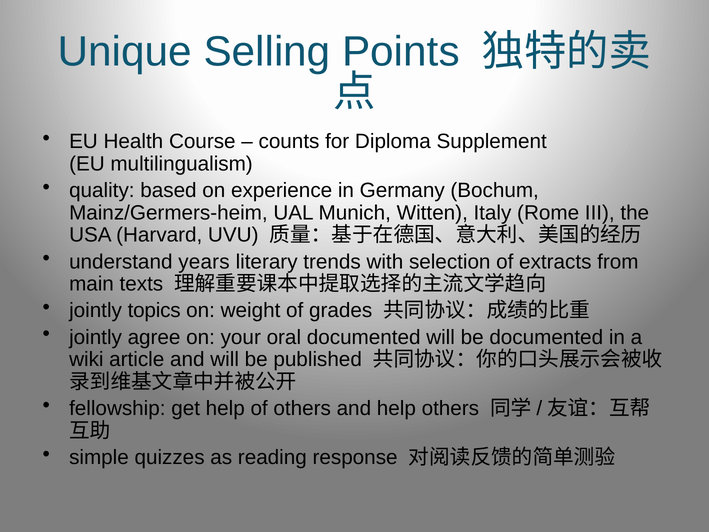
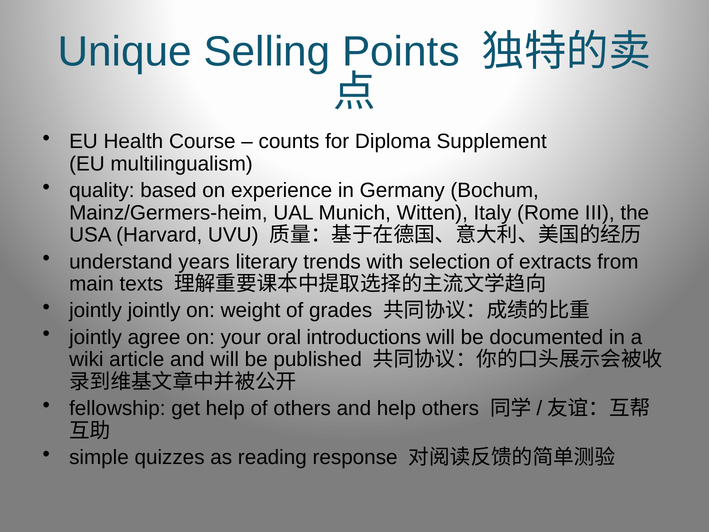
jointly topics: topics -> jointly (154, 311)
oral documented: documented -> introductions (364, 337)
